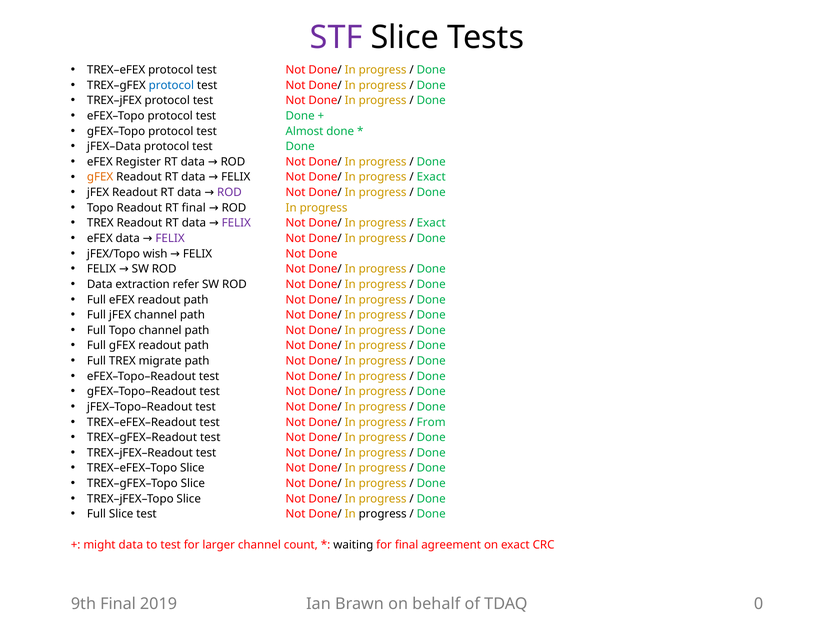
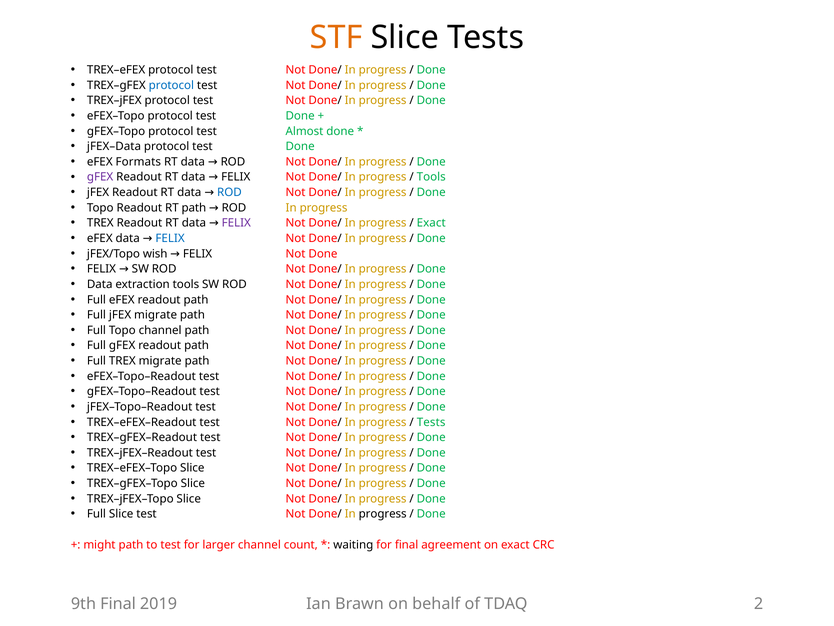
STF colour: purple -> orange (336, 37)
Register: Register -> Formats (138, 162)
gFEX colour: orange -> purple (100, 177)
Exact: Exact -> Tools (431, 177)
ROD colour: purple -> blue (229, 192)
RT final: final -> path (194, 208)
FELIX colour: purple -> blue (170, 238)
extraction refer: refer -> tools (186, 284)
jFEX channel: channel -> migrate (156, 315)
From: From -> Tests (431, 422)
might data: data -> path (131, 544)
0: 0 -> 2 (759, 604)
